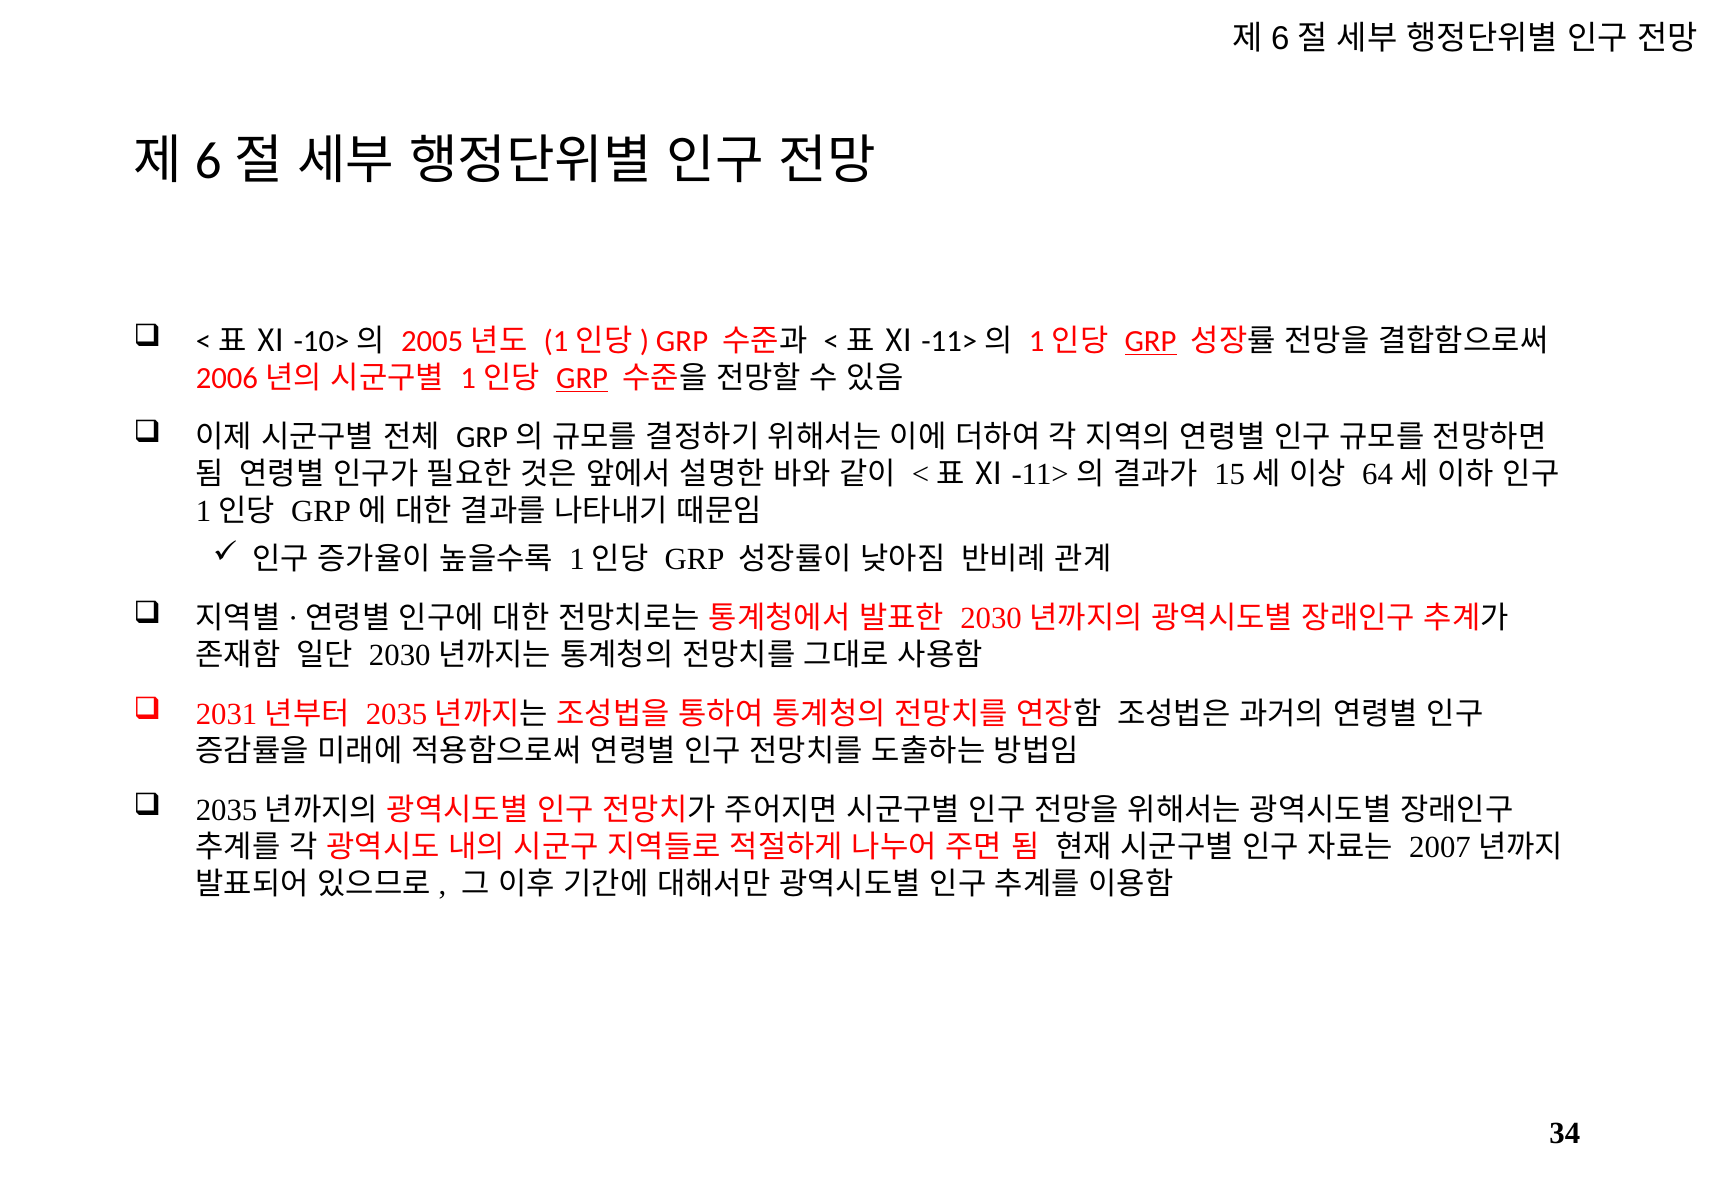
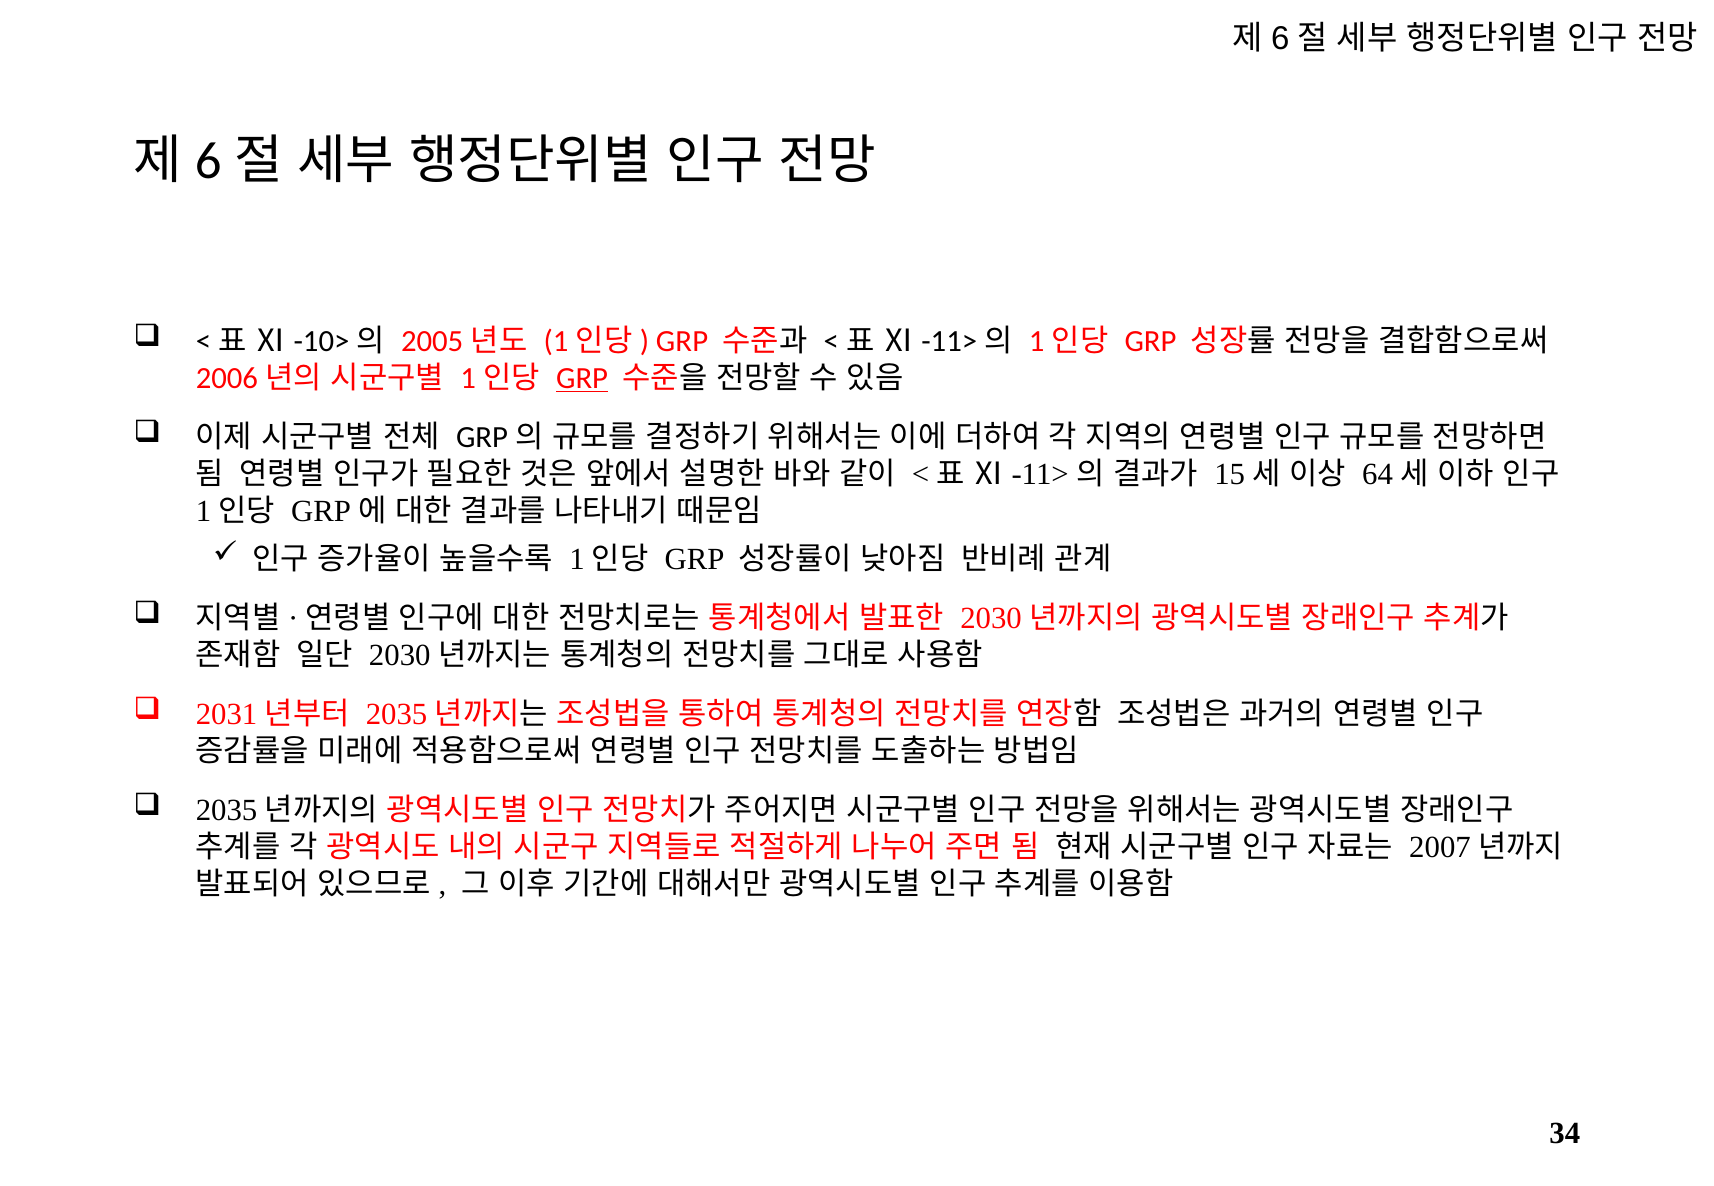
GRP underline: present -> none (1151, 341)
